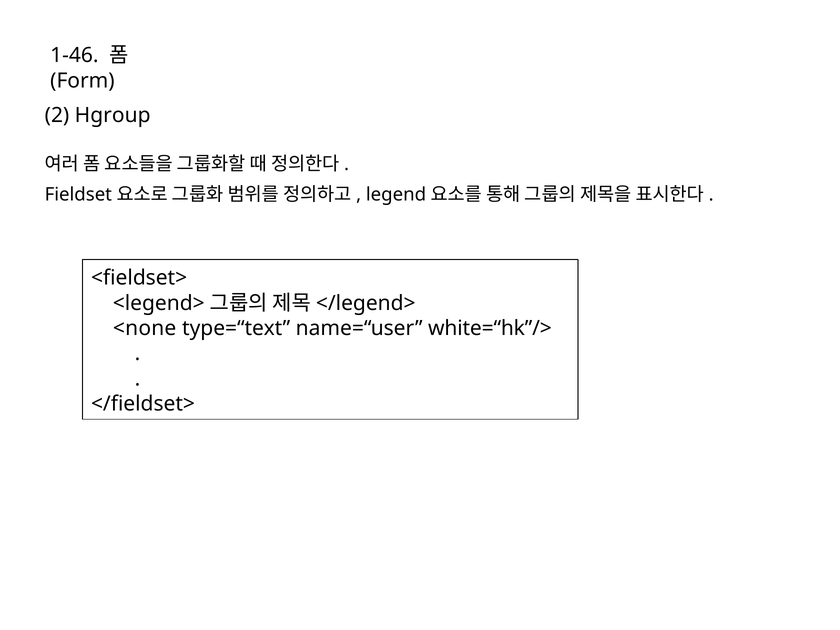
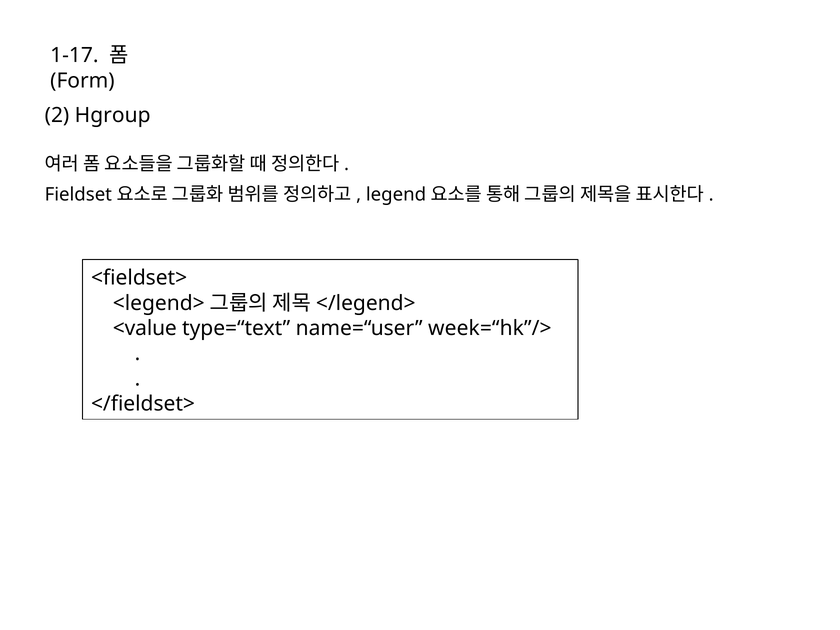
1-46: 1-46 -> 1-17 (74, 55)
<none: <none -> <value (145, 328)
white=“hk”/>: white=“hk”/> -> week=“hk”/> (490, 328)
